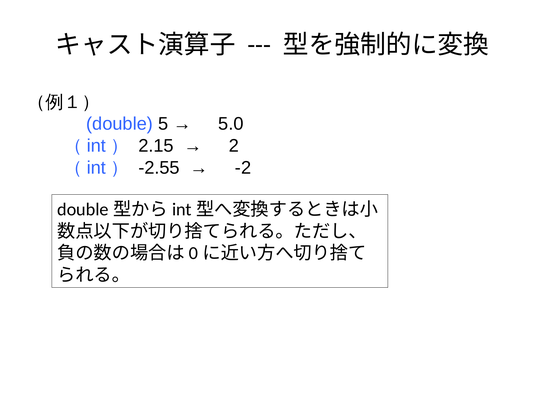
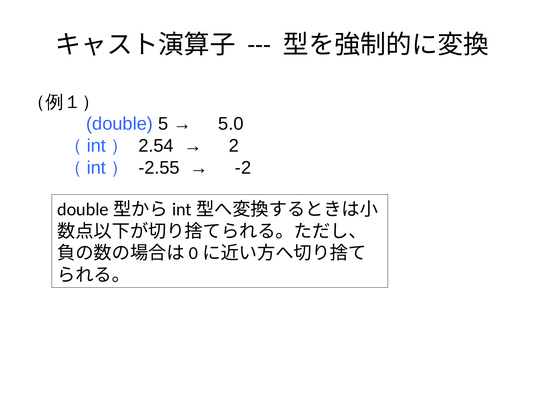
2.15: 2.15 -> 2.54 (156, 146)
